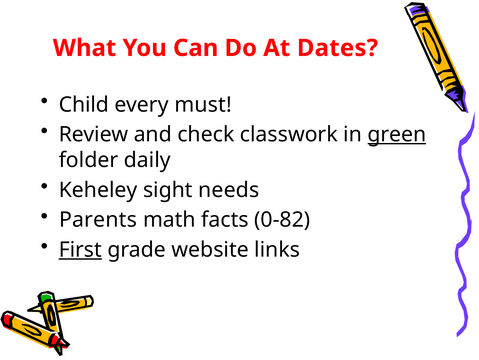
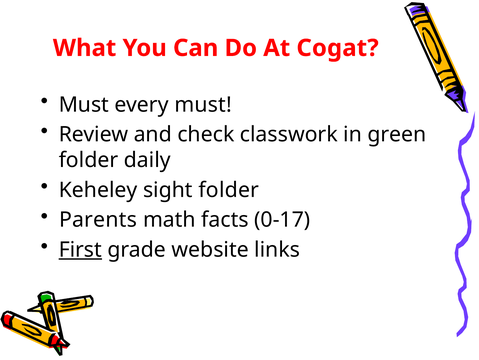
Dates: Dates -> Cogat (338, 48)
Child: Child -> Must (84, 104)
green underline: present -> none (397, 134)
sight needs: needs -> folder (229, 190)
0-82: 0-82 -> 0-17 (282, 219)
